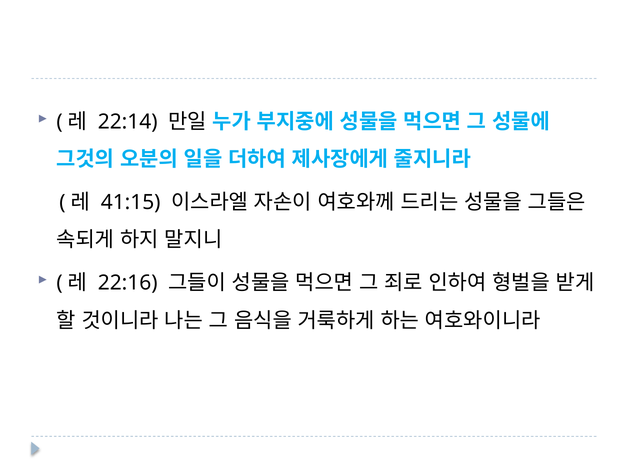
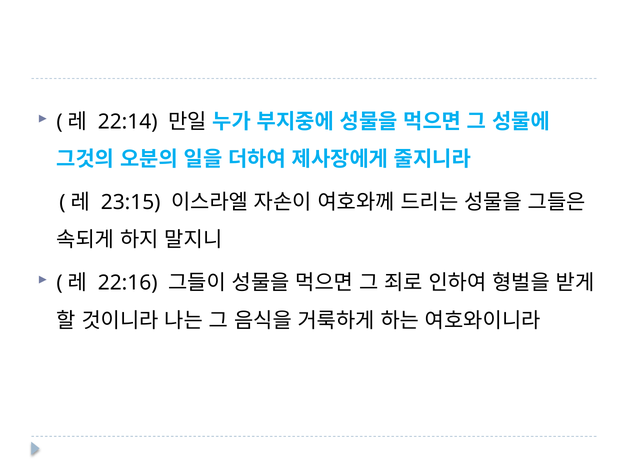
41:15: 41:15 -> 23:15 (131, 202)
